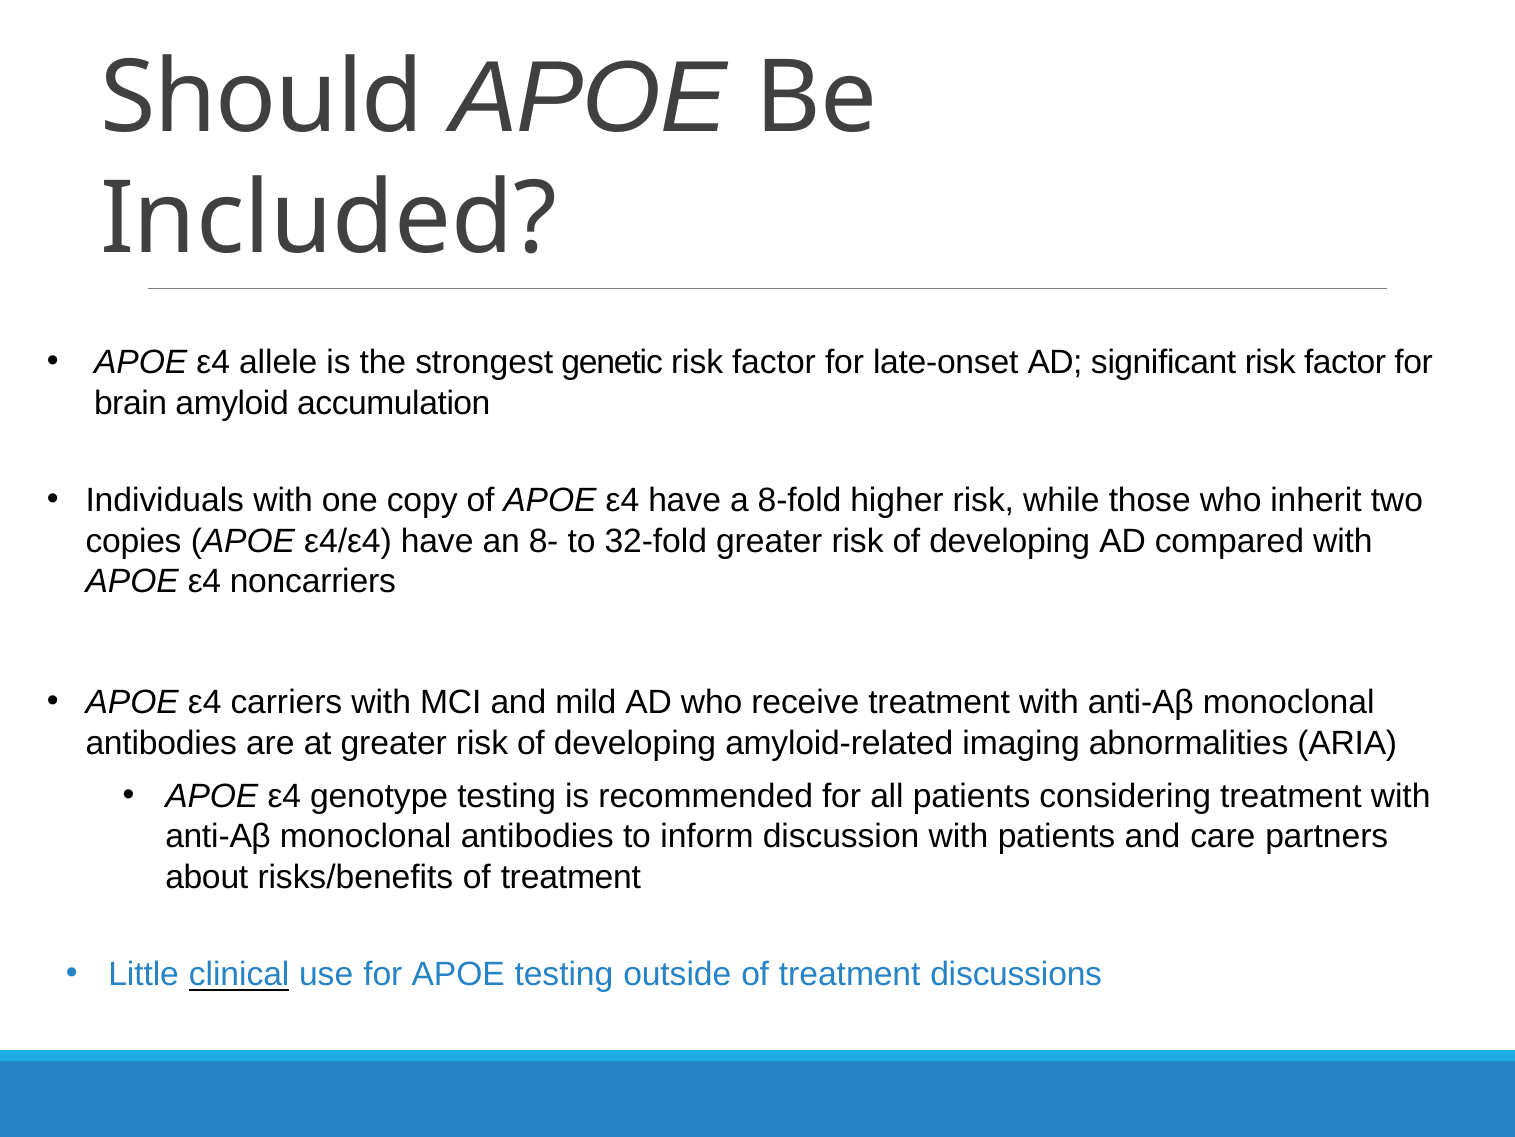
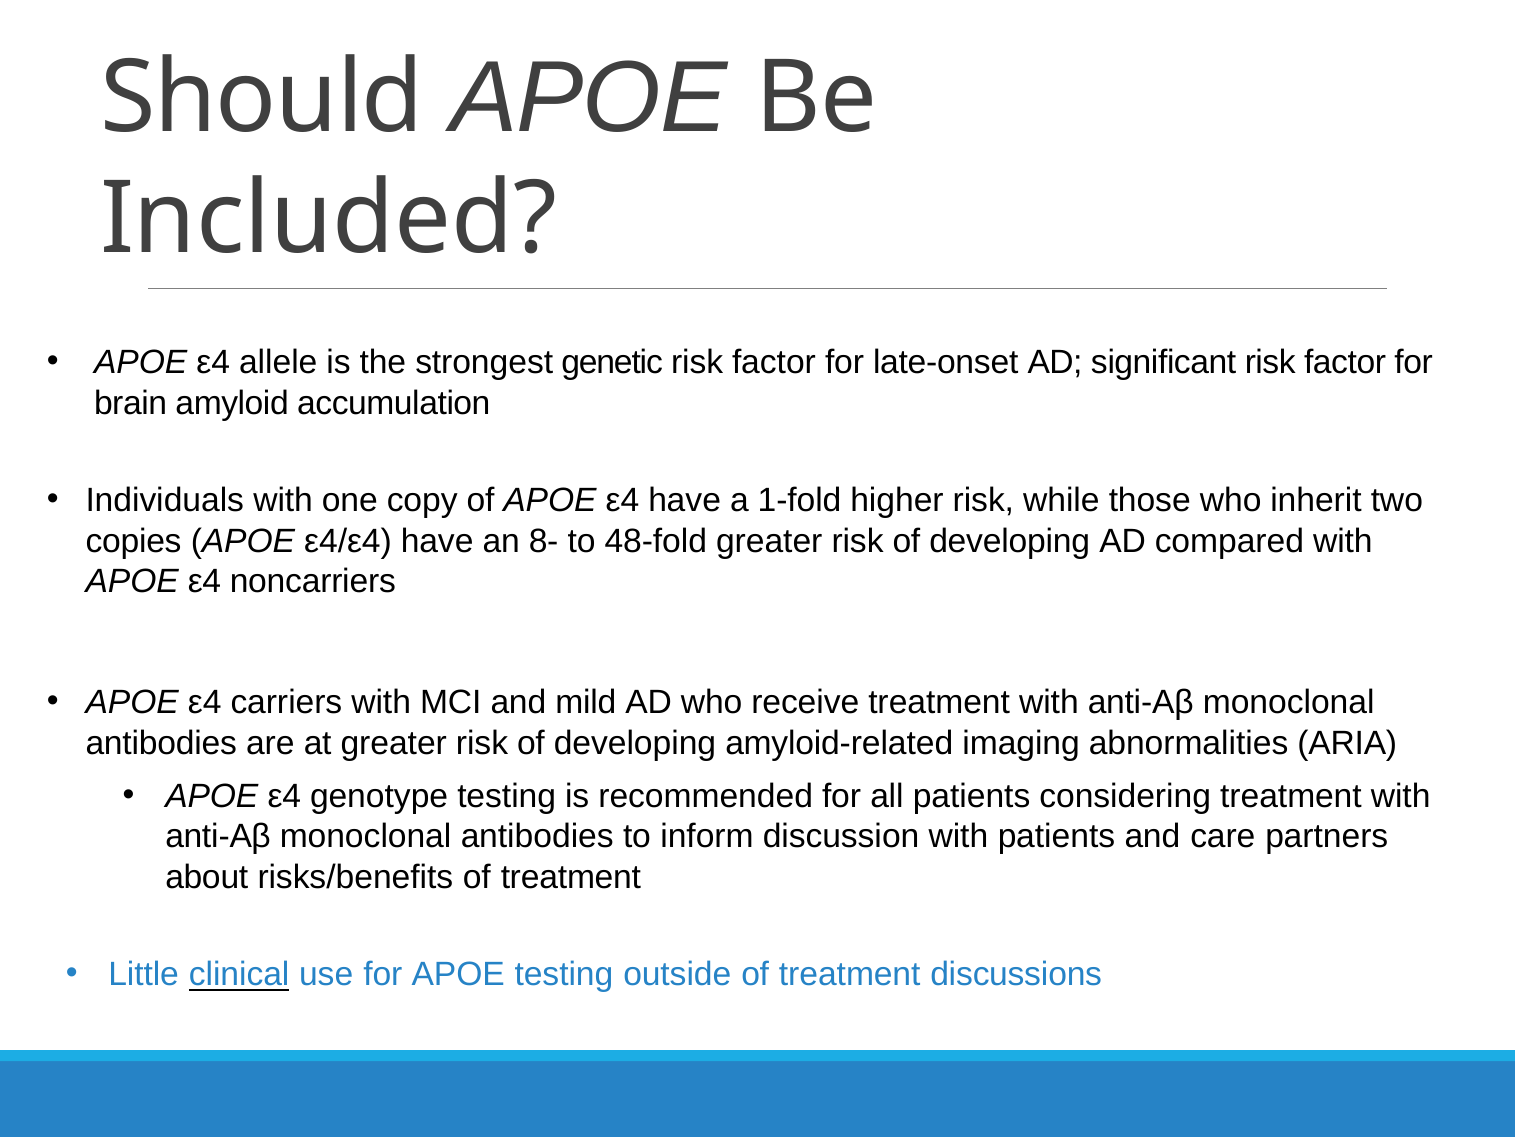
8-fold: 8-fold -> 1-fold (800, 500)
32-fold: 32-fold -> 48-fold (656, 541)
